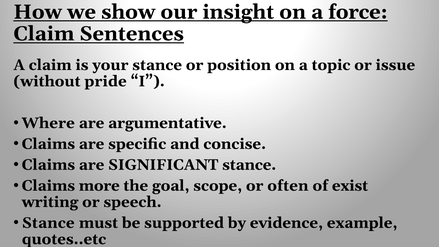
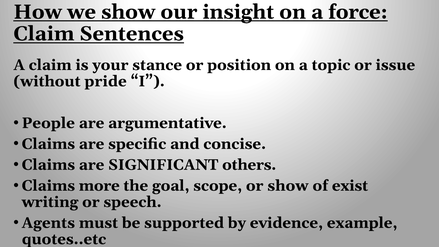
Where: Where -> People (48, 123)
SIGNIFICANT stance: stance -> others (249, 165)
or often: often -> show (288, 186)
Stance: Stance -> Agents (48, 223)
